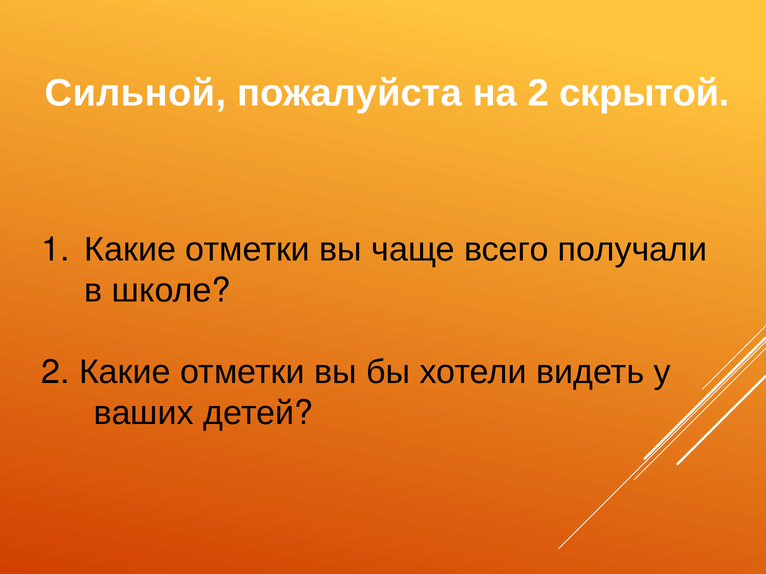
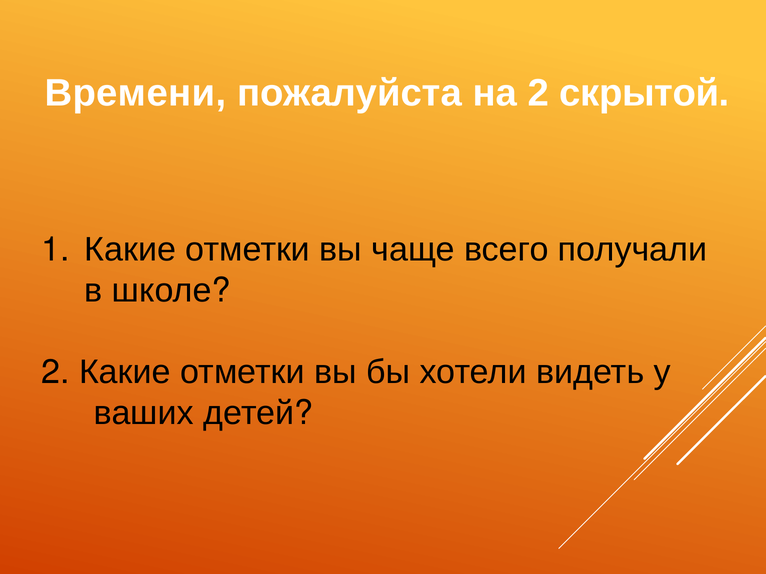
Сильной: Сильной -> Времени (135, 93)
